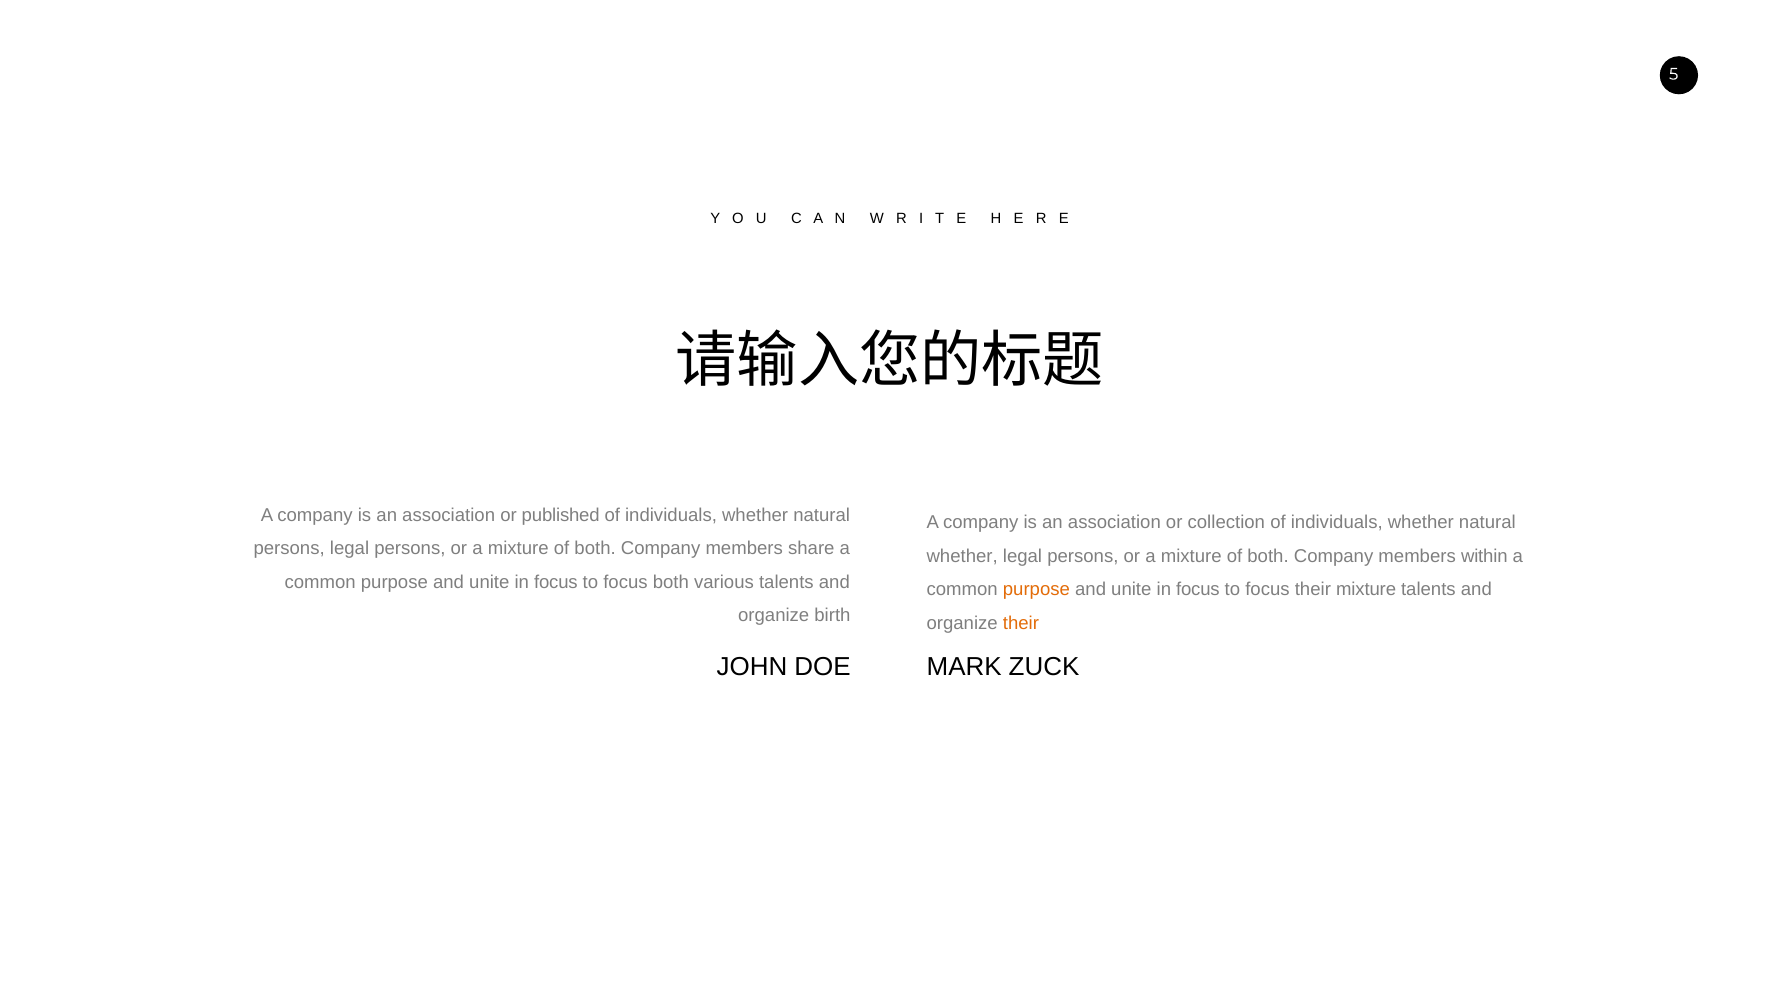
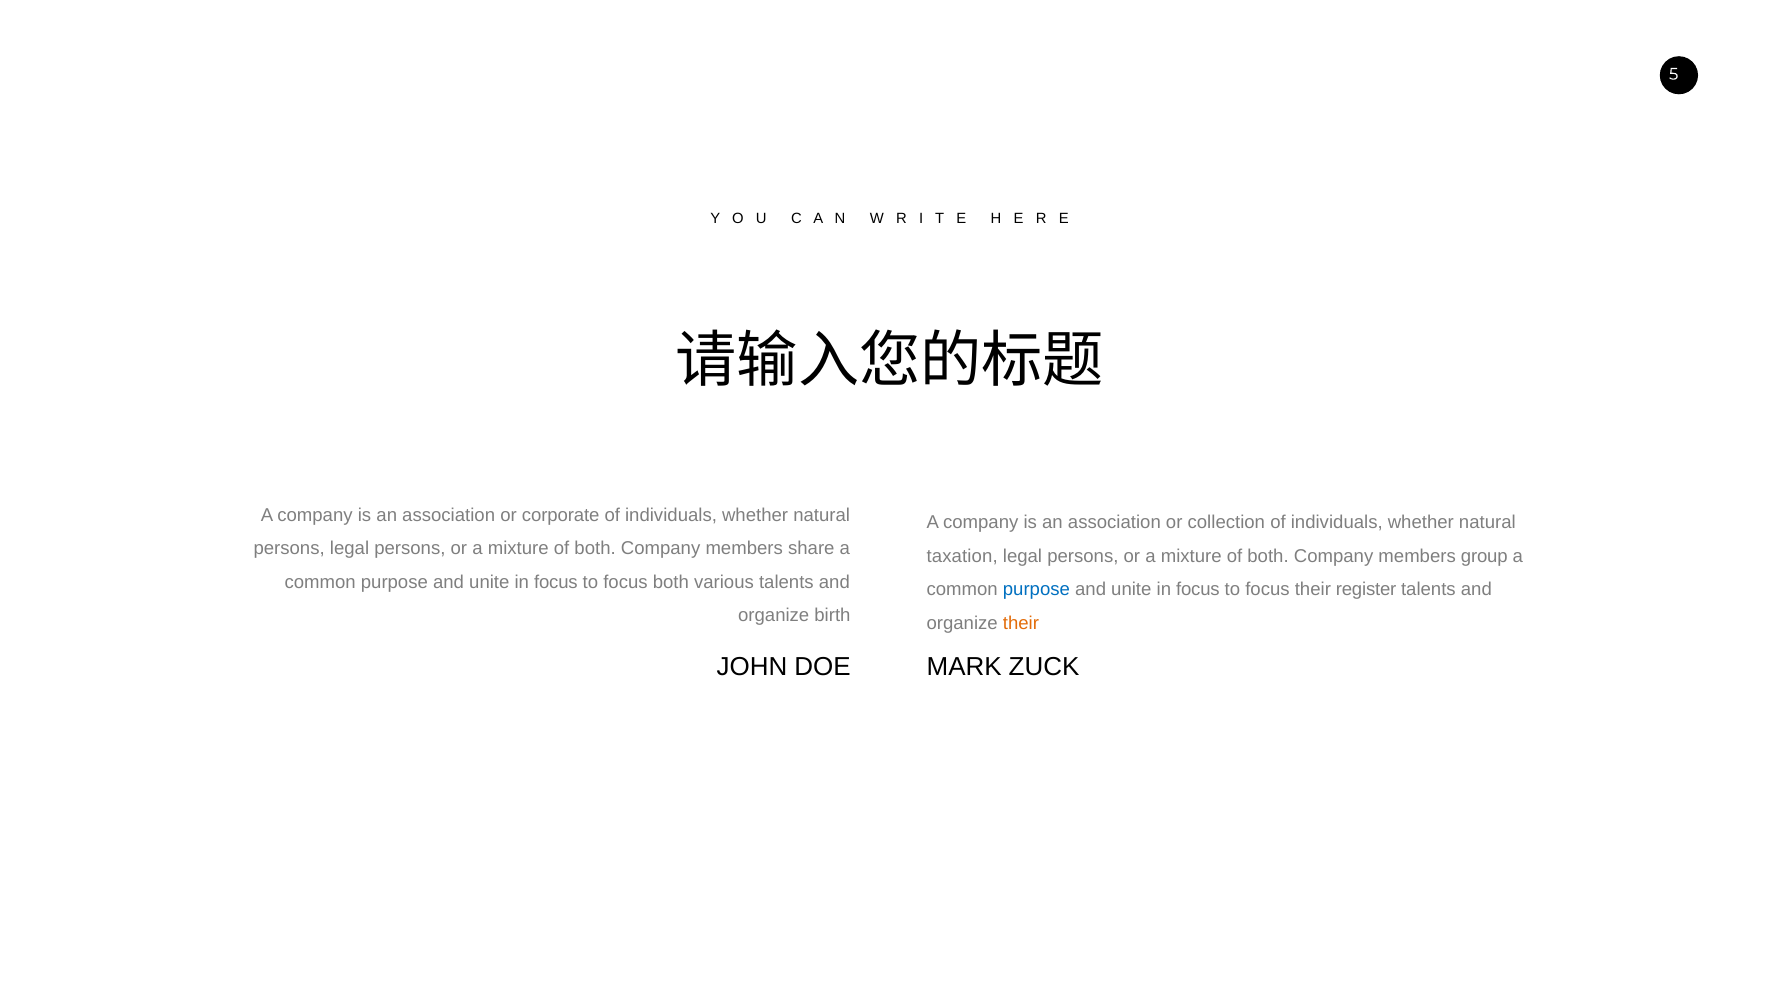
published: published -> corporate (561, 515)
whether: whether -> taxation (962, 556)
within: within -> group (1484, 556)
purpose colour: orange -> blue (1036, 589)
their mixture: mixture -> register (1366, 589)
